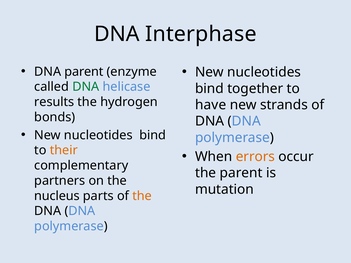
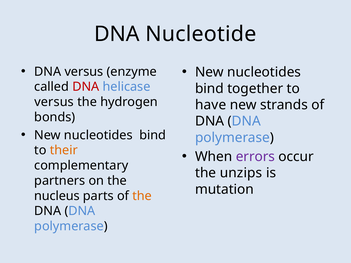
Interphase: Interphase -> Nucleotide (201, 34)
DNA parent: parent -> versus (84, 72)
DNA colour: green -> red (86, 87)
results: results -> versus (54, 102)
errors colour: orange -> purple (255, 157)
the parent: parent -> unzips (241, 173)
